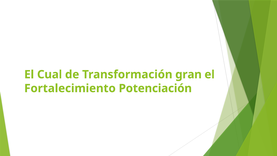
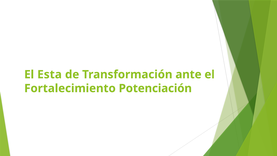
Cual: Cual -> Esta (50, 74)
gran: gran -> ante (188, 74)
